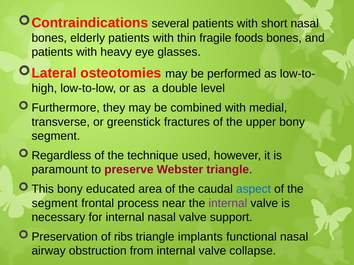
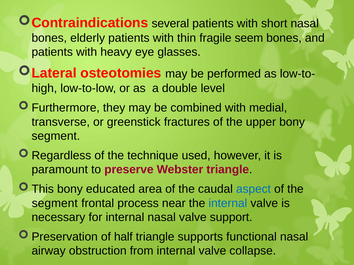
foods: foods -> seem (249, 38)
internal colour: purple -> blue (228, 204)
ribs: ribs -> half (123, 237)
implants: implants -> supports (200, 237)
